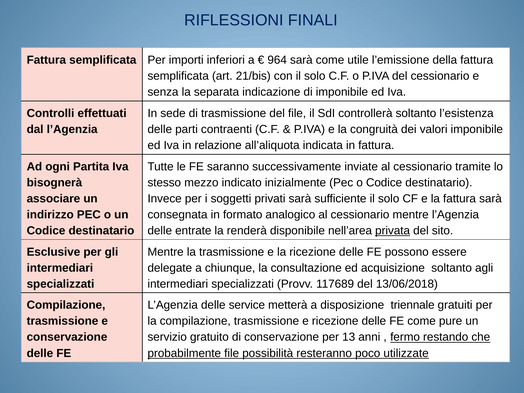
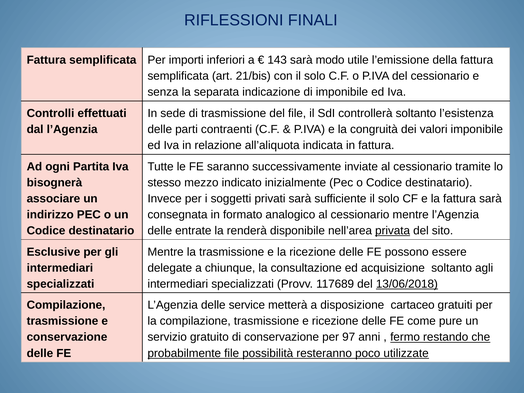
964: 964 -> 143 (277, 60)
sarà come: come -> modo (330, 60)
13/06/2018 underline: none -> present (407, 284)
triennale: triennale -> cartaceo (413, 305)
13: 13 -> 97 (349, 337)
